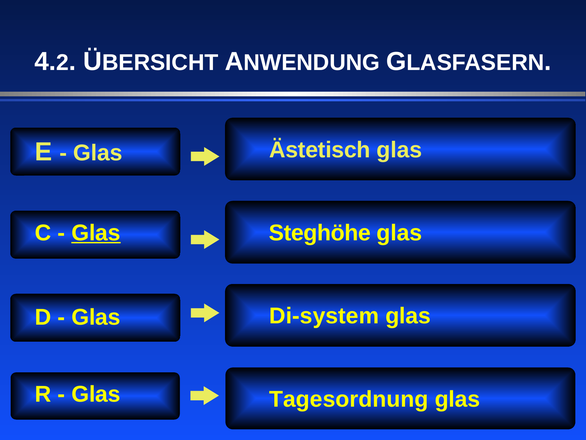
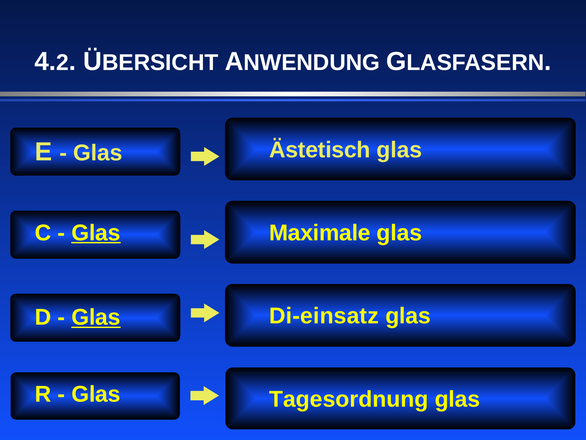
Steghöhe: Steghöhe -> Maximale (320, 233)
Di-system: Di-system -> Di-einsatz (324, 316)
Glas underline: none -> present (96, 317)
